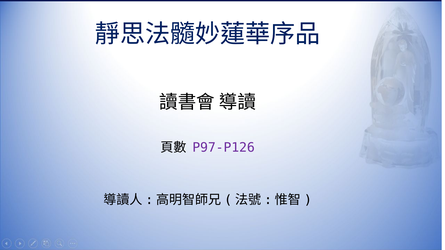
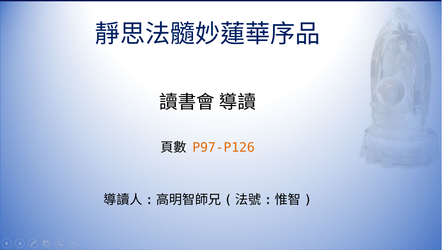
P97-P126 colour: purple -> orange (224, 148)
